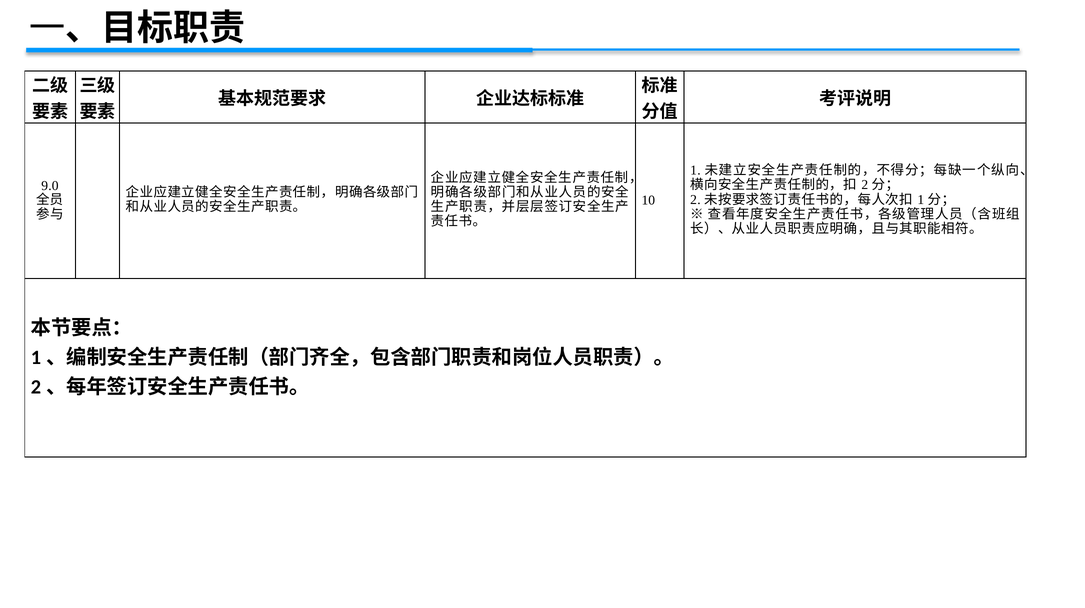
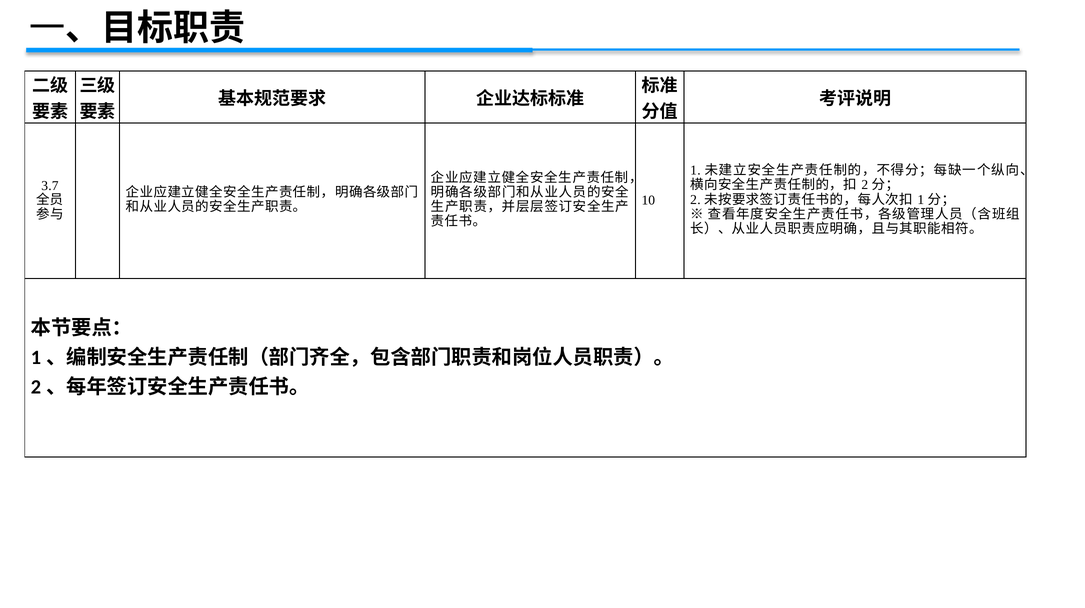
9.0: 9.0 -> 3.7 (50, 186)
